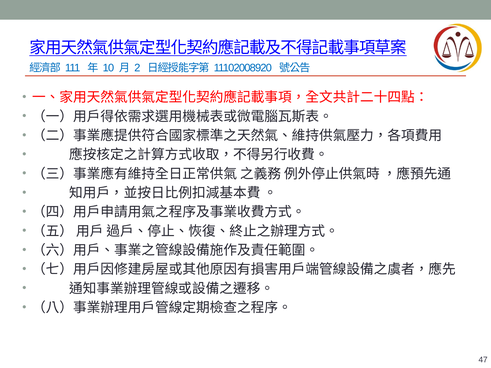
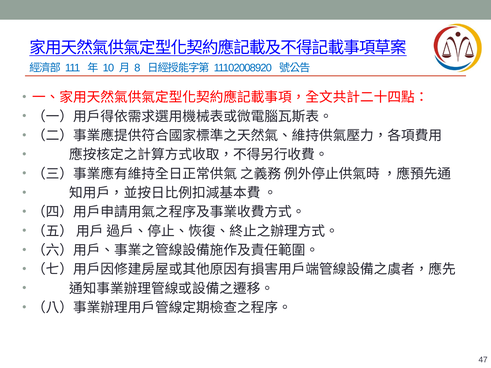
2: 2 -> 8 (137, 68)
